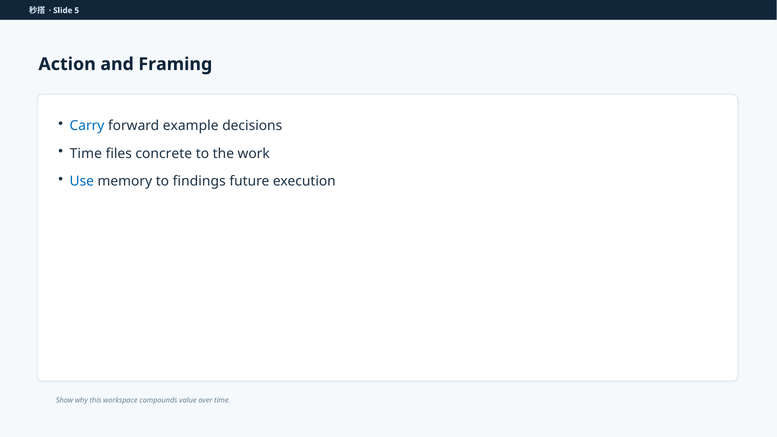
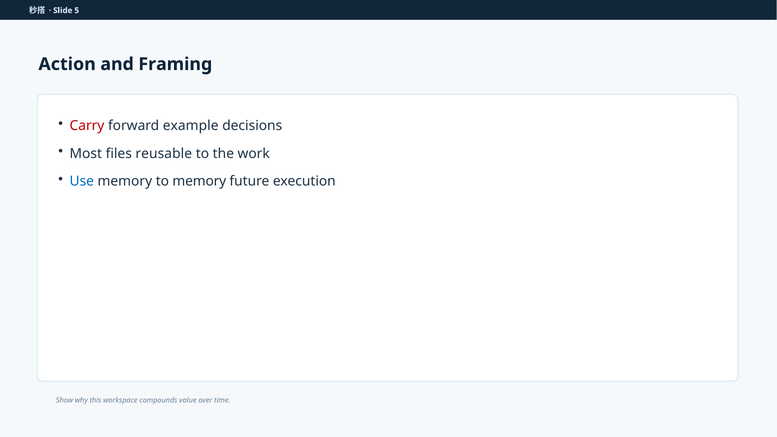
Carry colour: blue -> red (87, 126)
Time: Time -> Most (86, 154)
concrete: concrete -> reusable (164, 154)
to findings: findings -> memory (199, 181)
